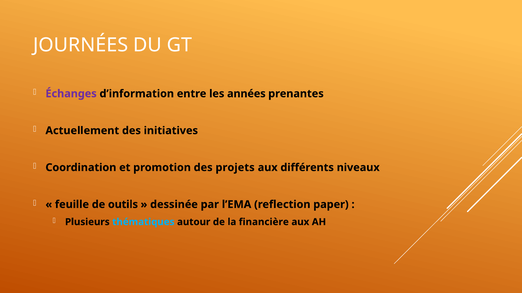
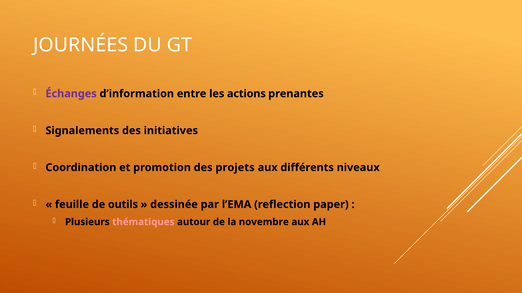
années: années -> actions (246, 94)
Actuellement: Actuellement -> Signalements (82, 131)
thématiques colour: light blue -> pink (143, 222)
financière: financière -> novembre (264, 222)
